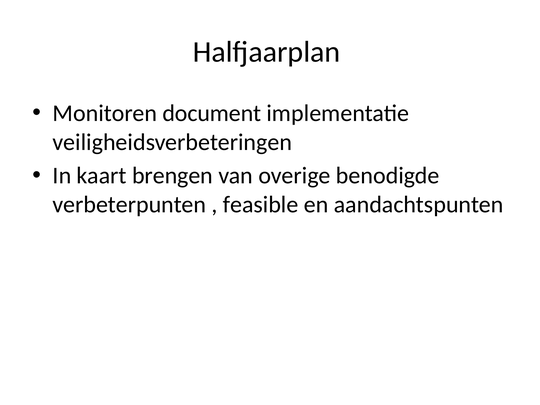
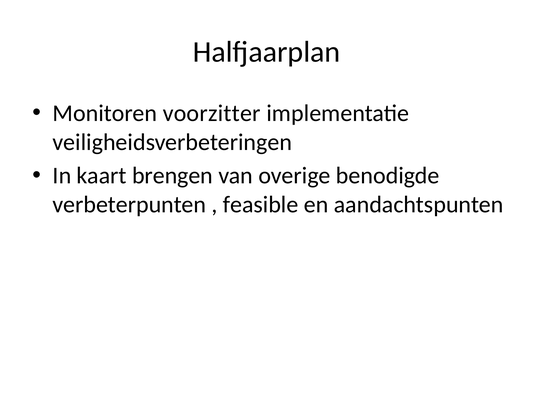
document: document -> voorzitter (212, 113)
